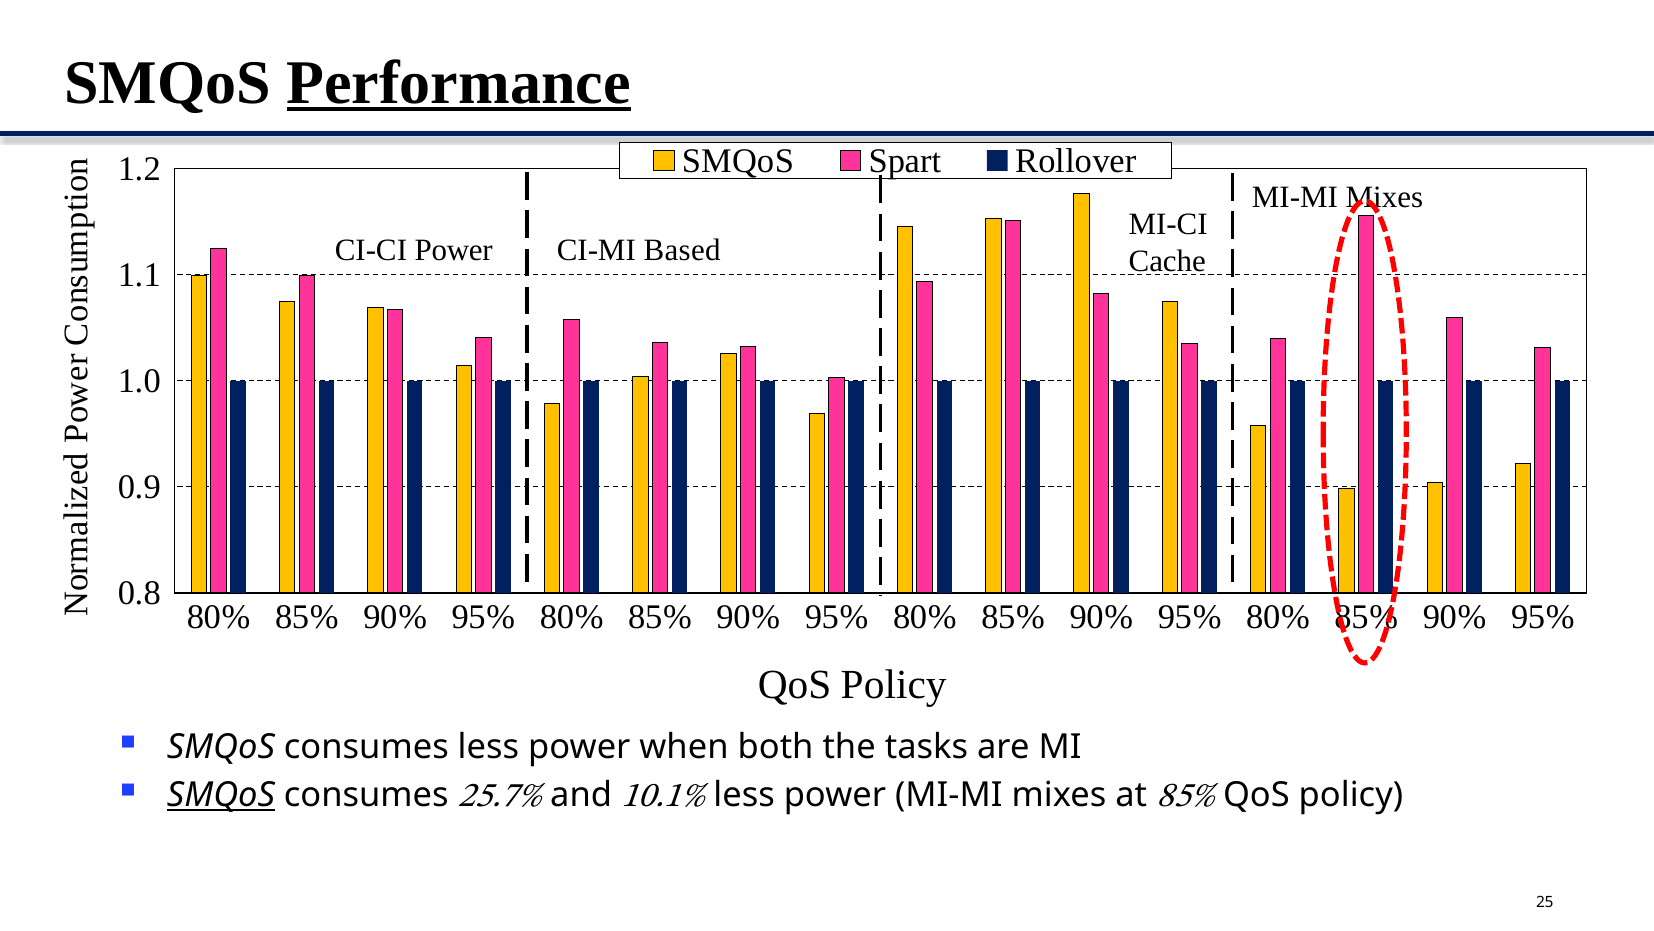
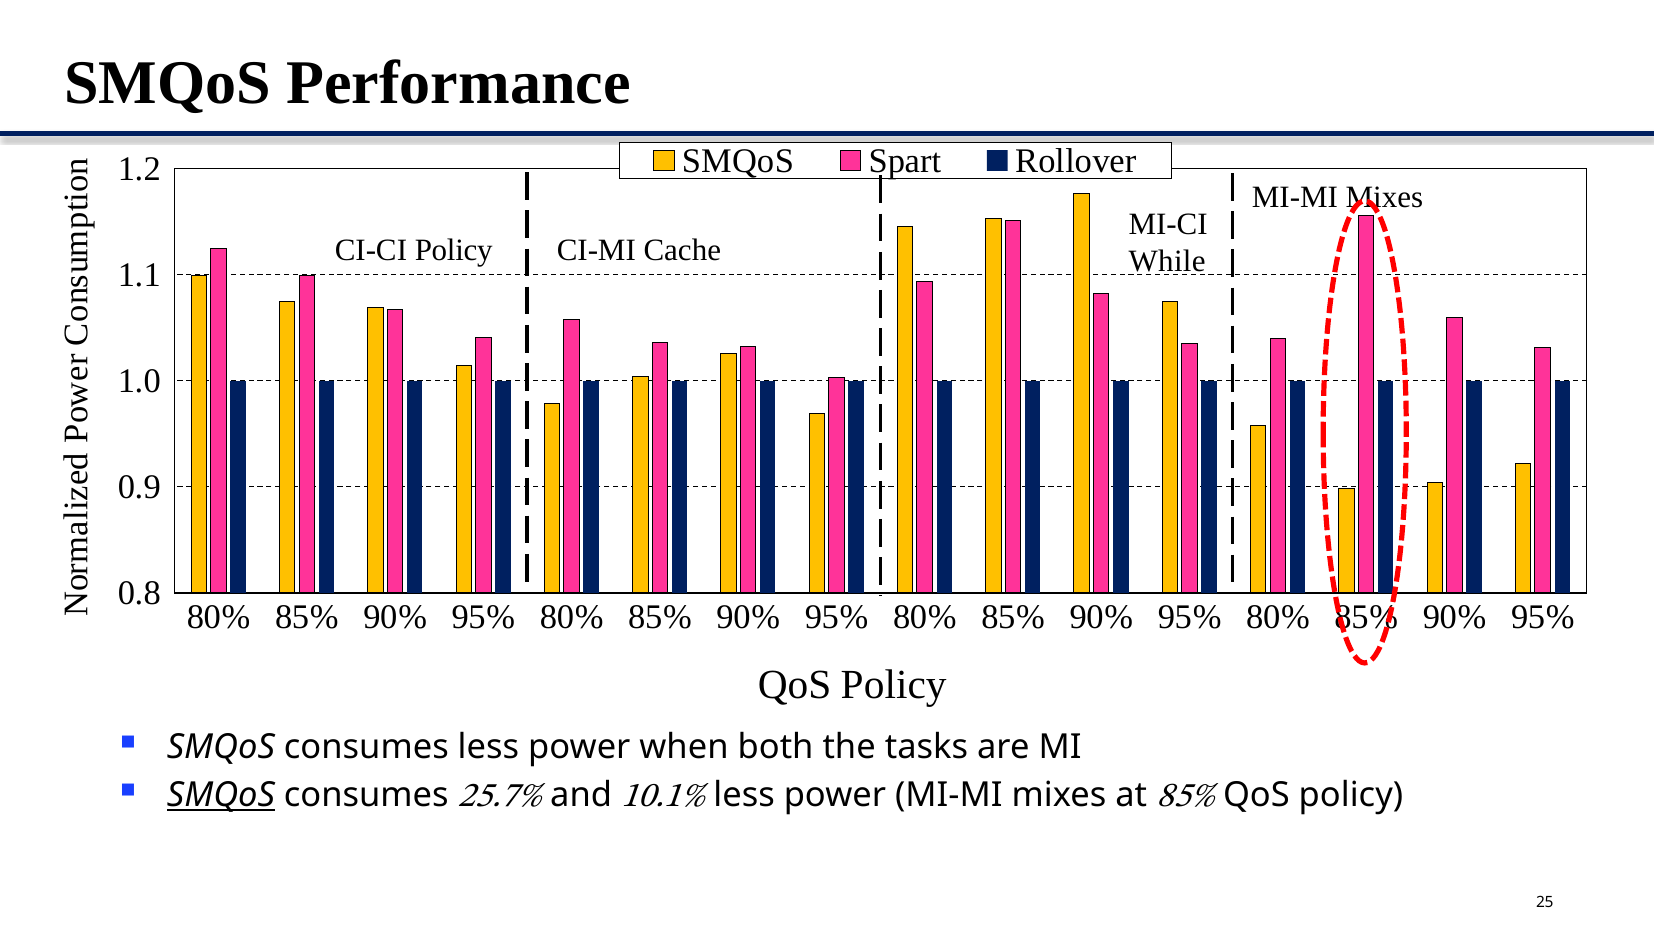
Performance underline: present -> none (459, 83)
CI-CI Power: Power -> Policy (454, 250)
Based: Based -> Cache (682, 250)
Cache: Cache -> While (1167, 261)
